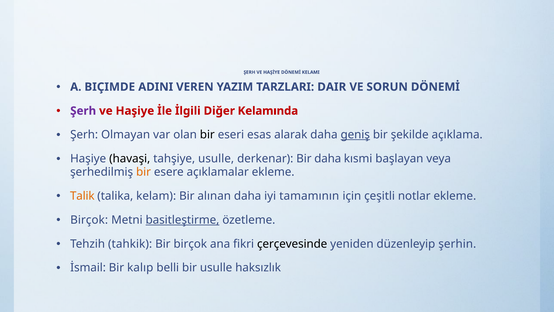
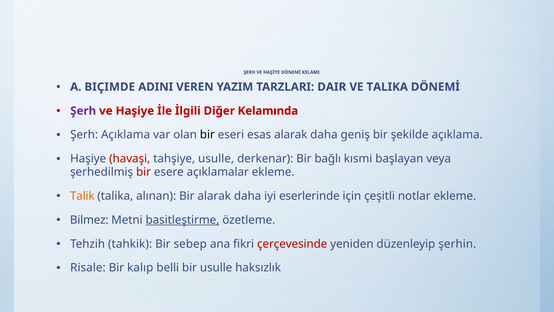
VE SORUN: SORUN -> TALIKA (387, 87)
Şerh Olmayan: Olmayan -> Açıklama (126, 135)
geniş underline: present -> none (355, 135)
havaşi colour: black -> red (130, 159)
Bir daha: daha -> bağlı (328, 159)
bir colour: orange -> red (144, 172)
kelam: kelam -> alınan (156, 196)
Bir alınan: alınan -> alarak (214, 196)
tamamının: tamamının -> eserlerinde (309, 196)
Birçok: Birçok -> Bilmez (89, 220)
Bir birçok: birçok -> sebep (190, 244)
çerçevesinde colour: black -> red (292, 244)
İsmail: İsmail -> Risale (88, 268)
